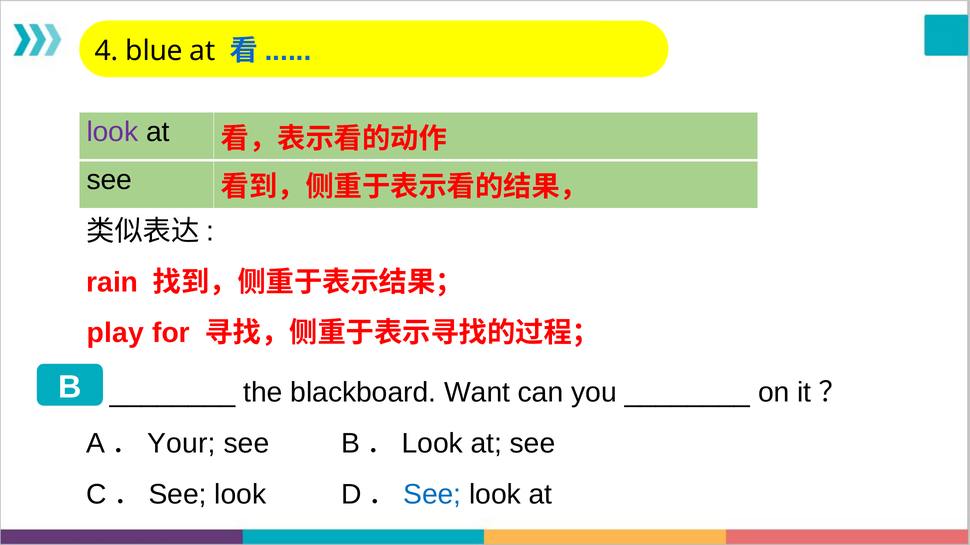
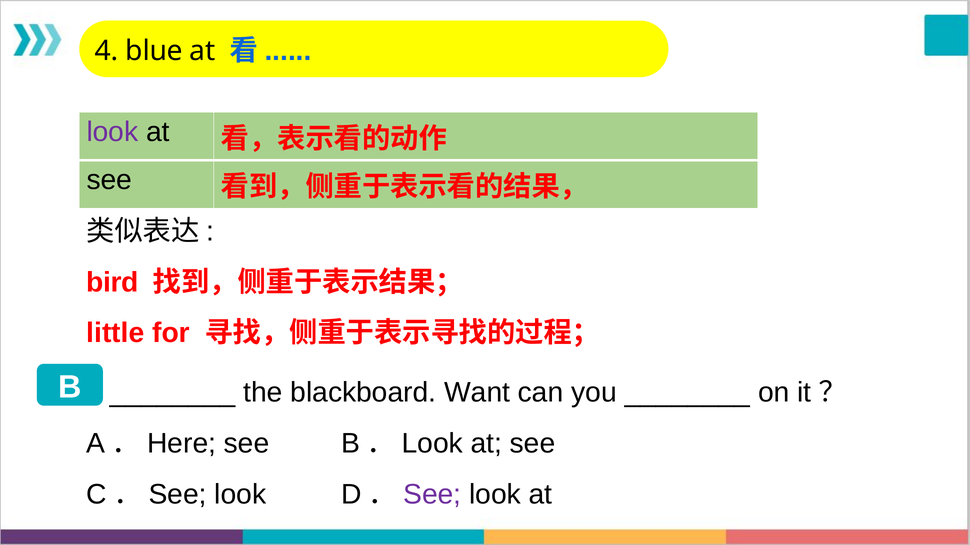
rain: rain -> bird (112, 283)
play: play -> little (115, 333)
Your: Your -> Here (182, 444)
See colour: blue -> purple (432, 495)
